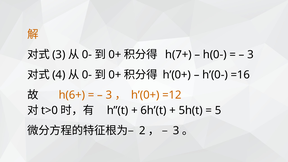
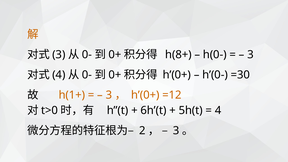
h(7+: h(7+ -> h(8+ (178, 55)
=16: =16 -> =30 (240, 75)
h(6+: h(6+ -> h(1+ (72, 95)
5: 5 -> 4 (218, 110)
